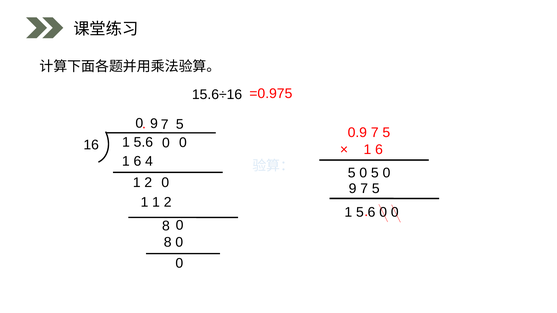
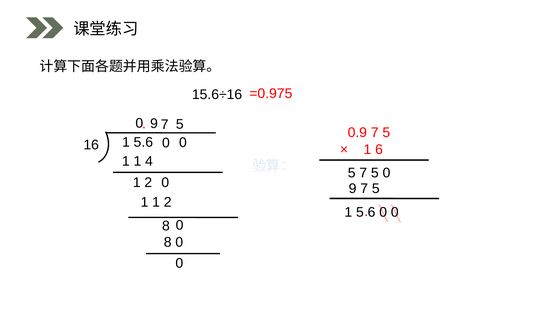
6: 6 -> 1 (137, 162)
0: 0 -> 7 (363, 173)
